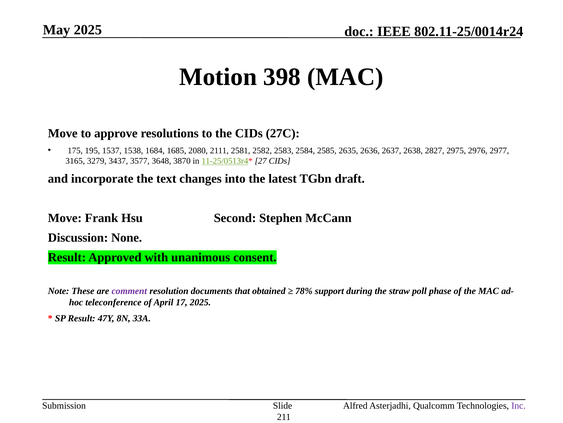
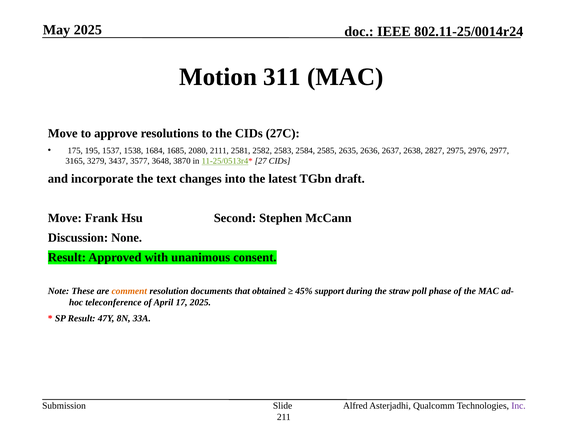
398: 398 -> 311 (282, 77)
comment colour: purple -> orange (129, 291)
78%: 78% -> 45% (304, 291)
